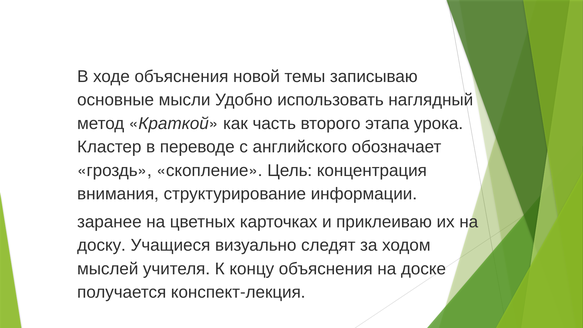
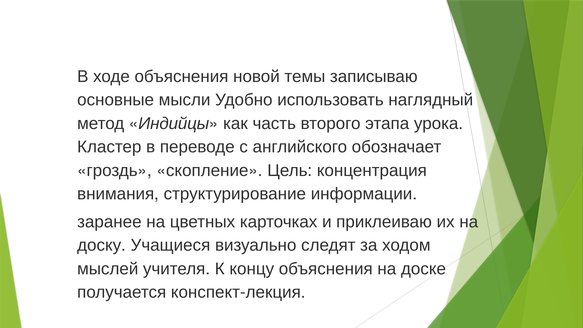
Краткой: Краткой -> Индийцы (174, 123)
